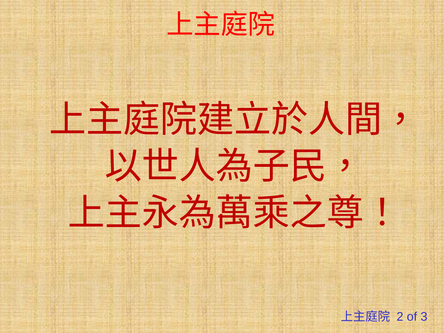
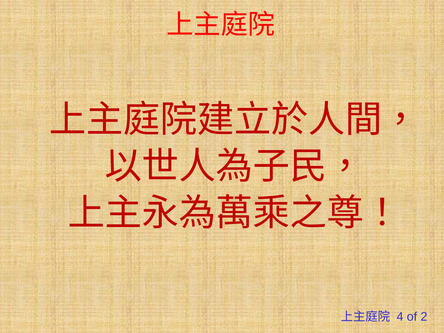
2: 2 -> 4 (400, 317)
3: 3 -> 2 (424, 317)
